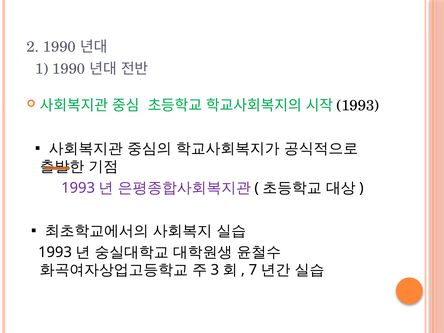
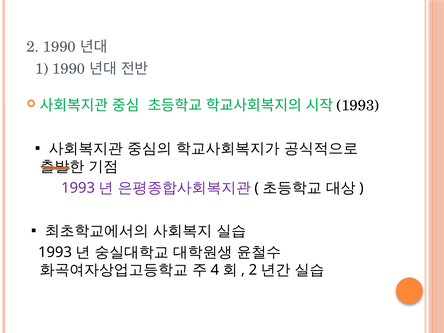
3: 3 -> 4 (215, 270)
7: 7 -> 2 (253, 270)
